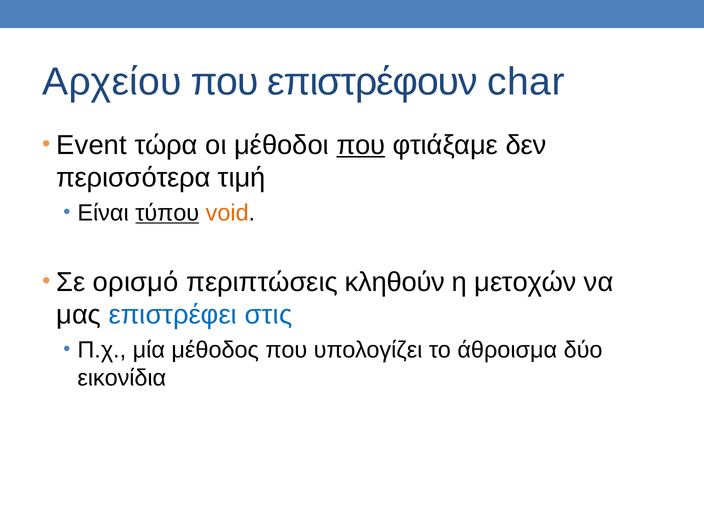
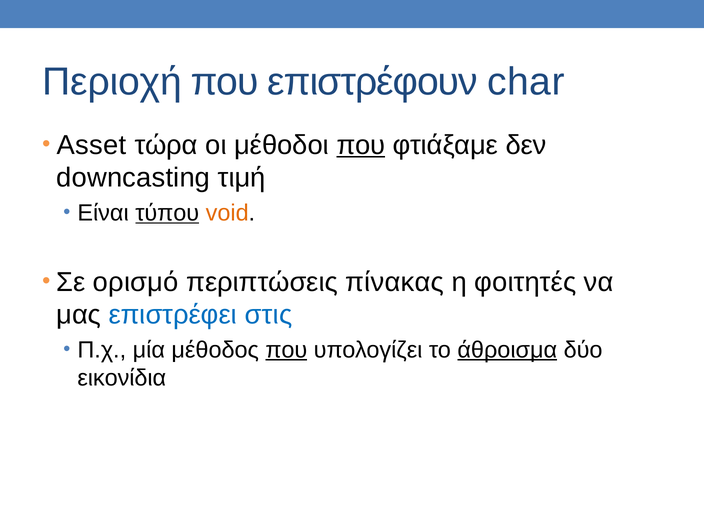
Αρχείου: Αρχείου -> Περιοχή (112, 82)
Event: Event -> Asset (92, 145)
περισσότερα: περισσότερα -> downcasting (133, 178)
κληθούν: κληθούν -> πίνακας (395, 282)
μετοχών: μετοχών -> φοιτητές (525, 282)
που underline: none -> present (286, 350)
άθροισμα underline: none -> present (507, 350)
